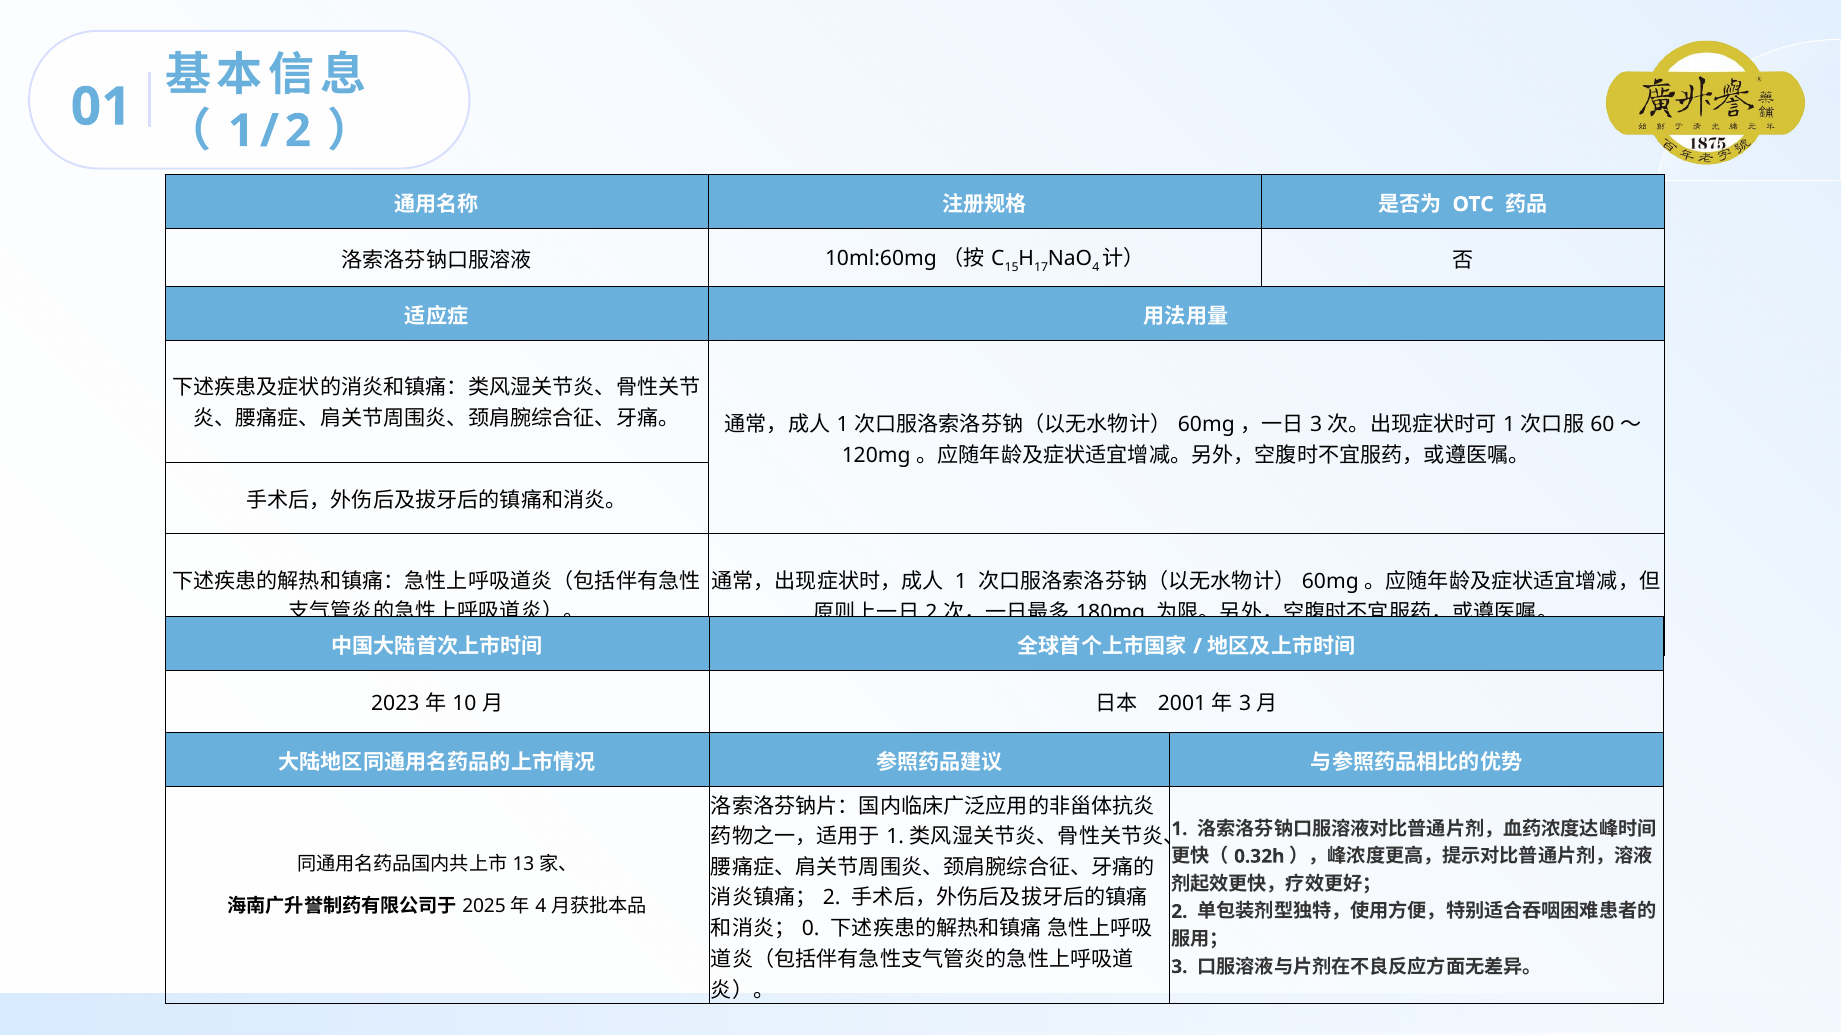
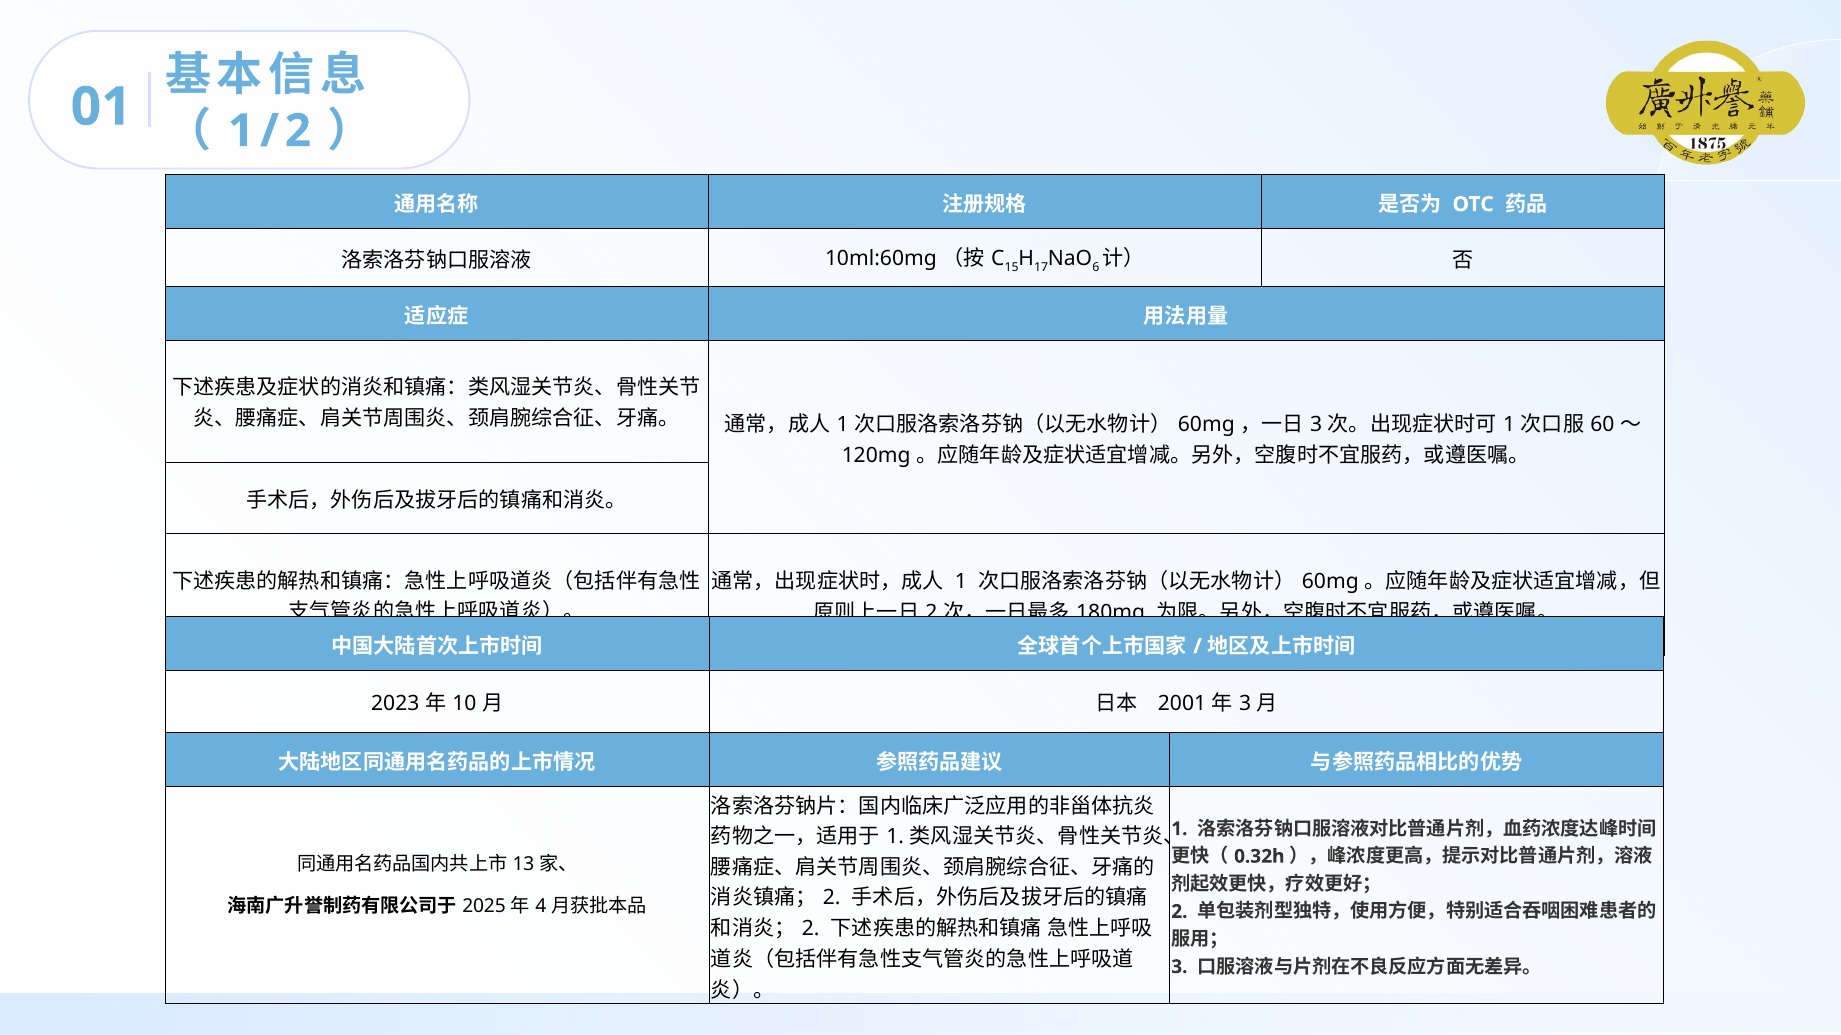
4: 4 -> 6 (1096, 267)
0: 0 -> 2 (811, 929)
